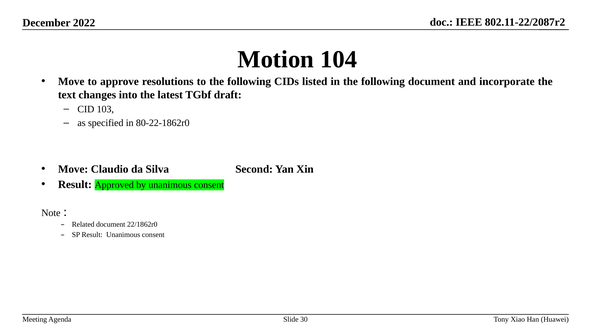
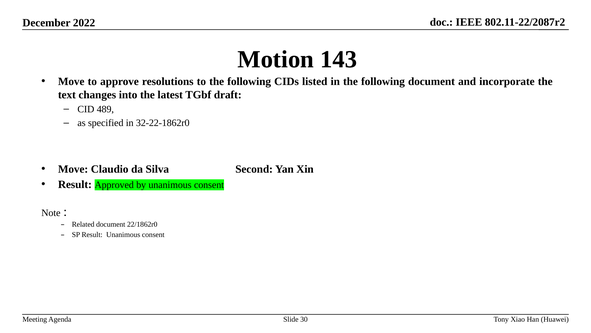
104: 104 -> 143 (339, 59)
103: 103 -> 489 (105, 109)
80-22-1862r0: 80-22-1862r0 -> 32-22-1862r0 (163, 123)
